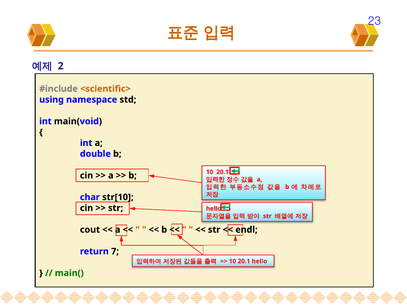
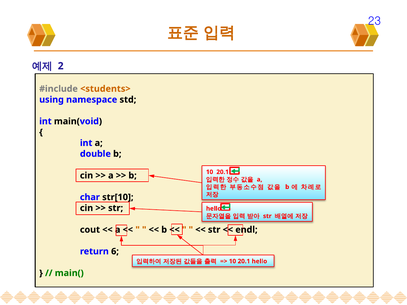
<scientific>: <scientific> -> <students> (105, 89)
7: 7 -> 6 (115, 252)
